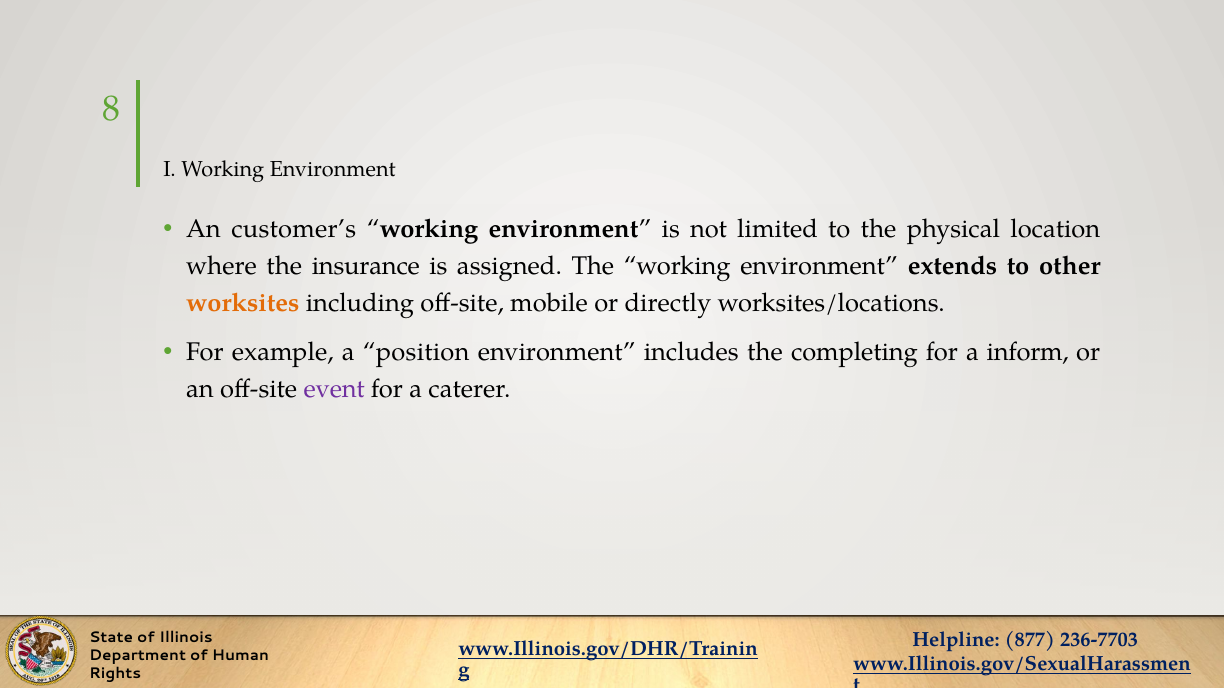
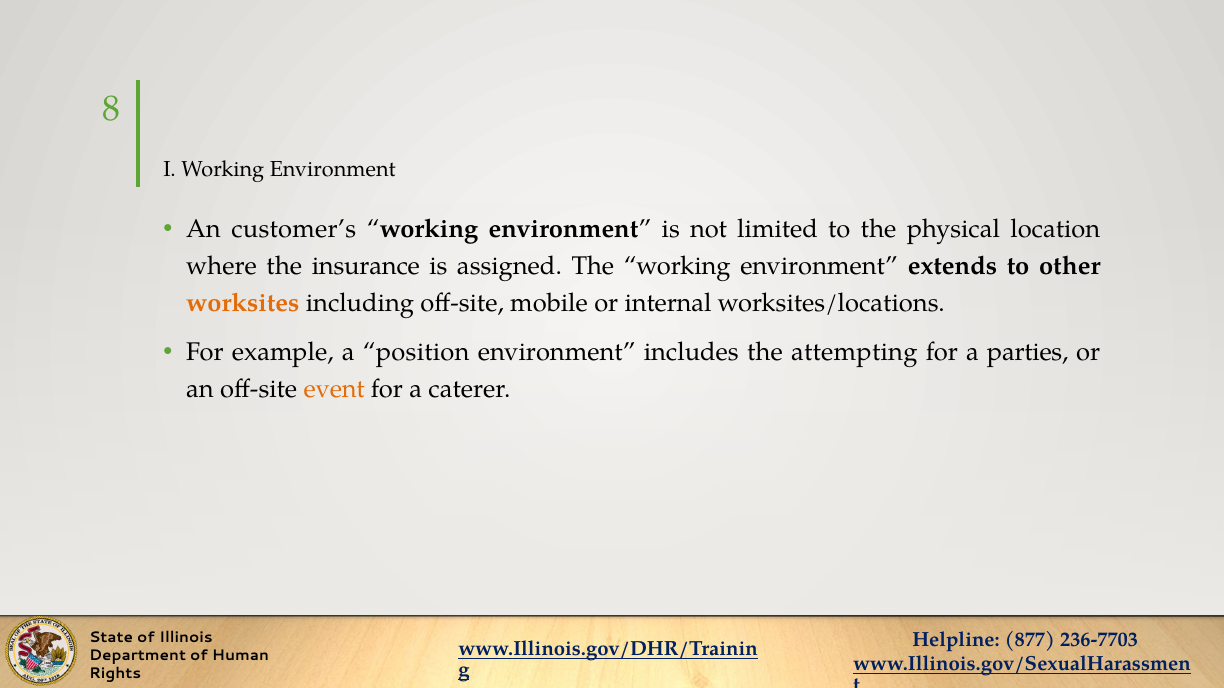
directly: directly -> internal (668, 303)
completing: completing -> attempting (854, 353)
inform: inform -> parties (1028, 353)
event colour: purple -> orange (334, 389)
